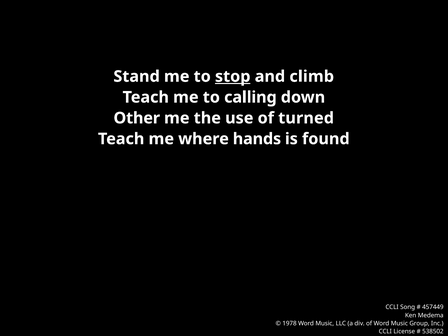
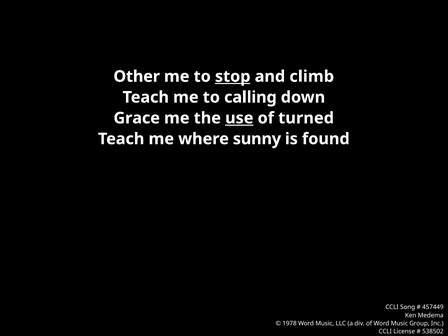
Stand: Stand -> Other (137, 76)
Other: Other -> Grace (137, 118)
use underline: none -> present (239, 118)
hands: hands -> sunny (257, 139)
